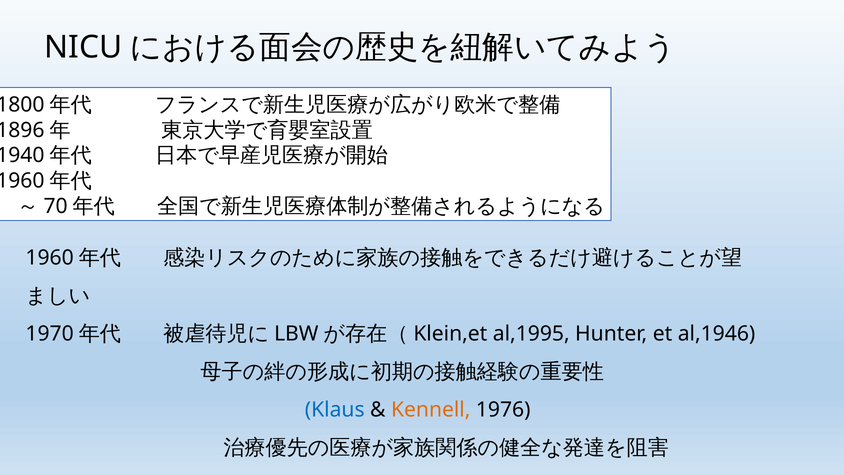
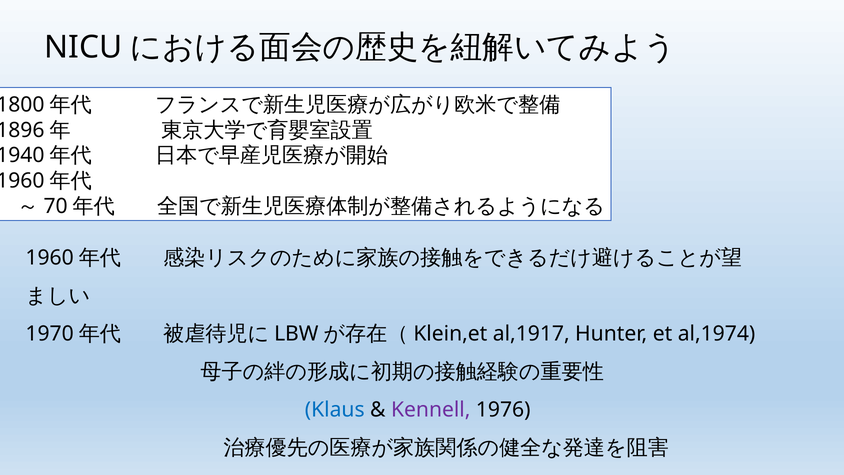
al,1995: al,1995 -> al,1917 (531, 333)
al,1946: al,1946 -> al,1974 (717, 333)
Kennell colour: orange -> purple (431, 409)
